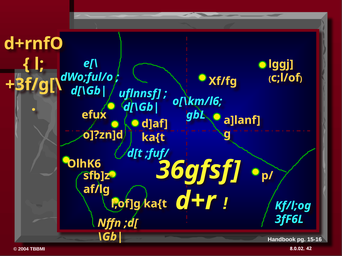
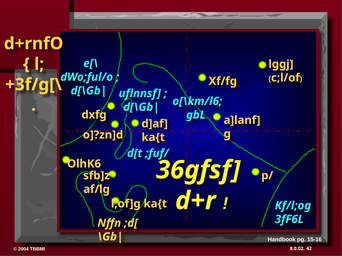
efux: efux -> dxfg (94, 115)
